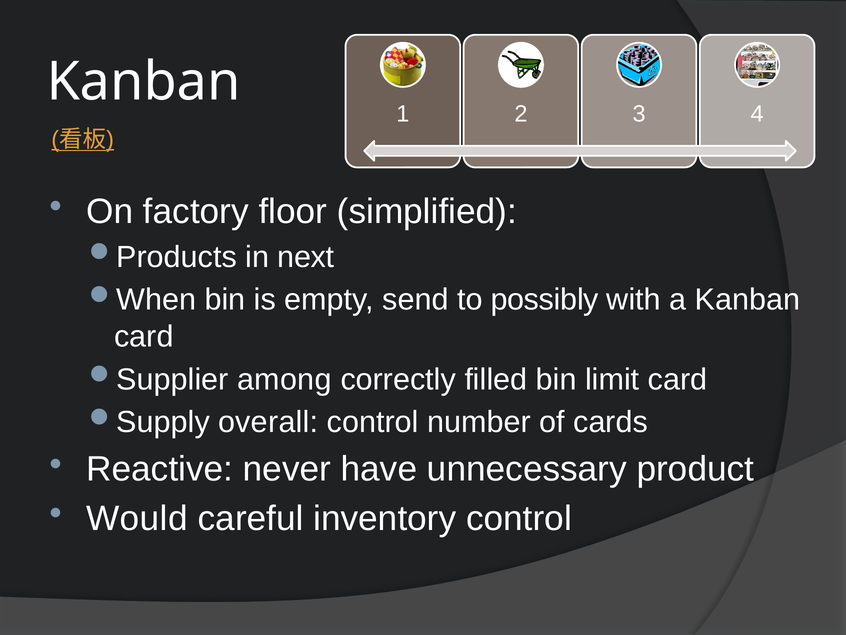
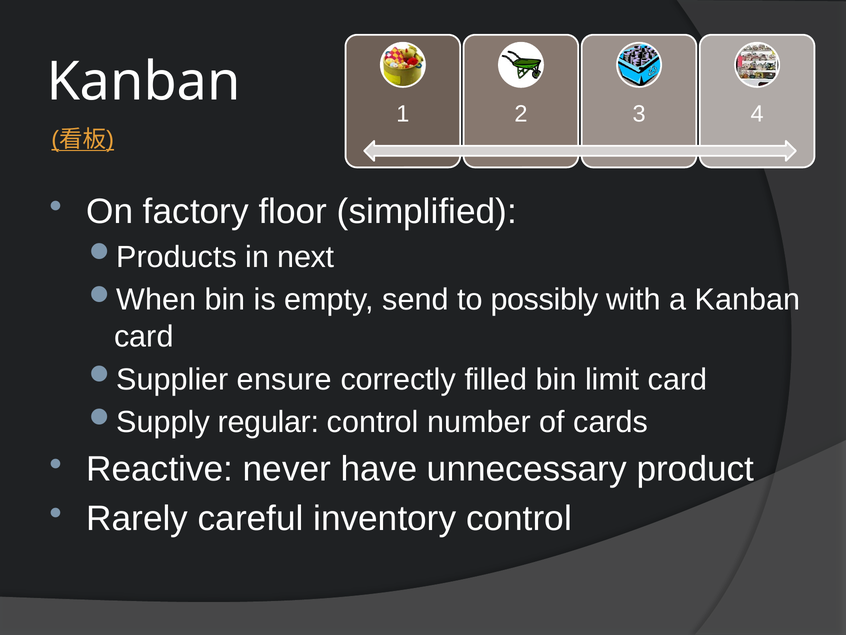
among: among -> ensure (284, 379)
overall: overall -> regular (268, 422)
Would: Would -> Rarely (137, 518)
